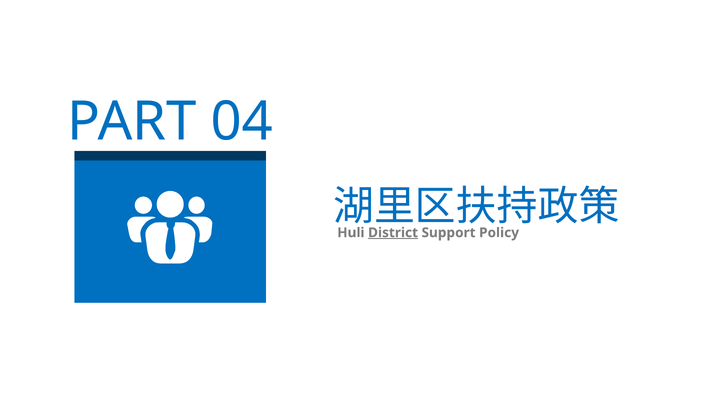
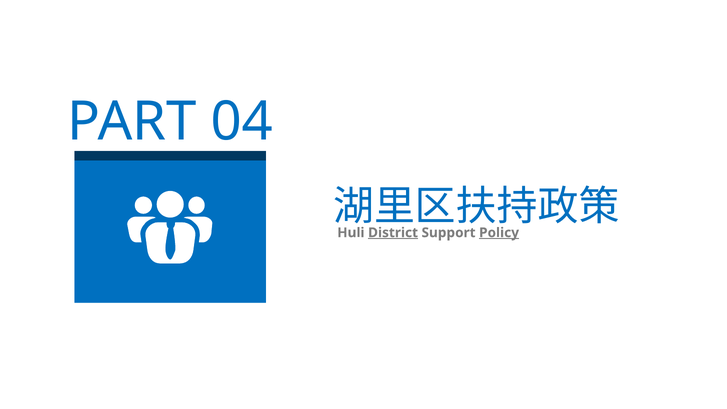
Policy underline: none -> present (499, 233)
